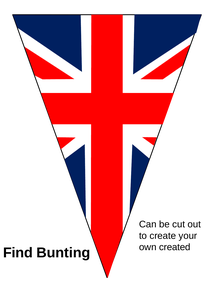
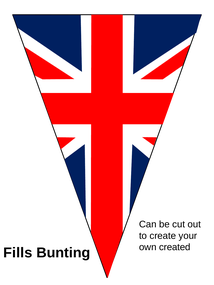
Find: Find -> Fills (18, 253)
